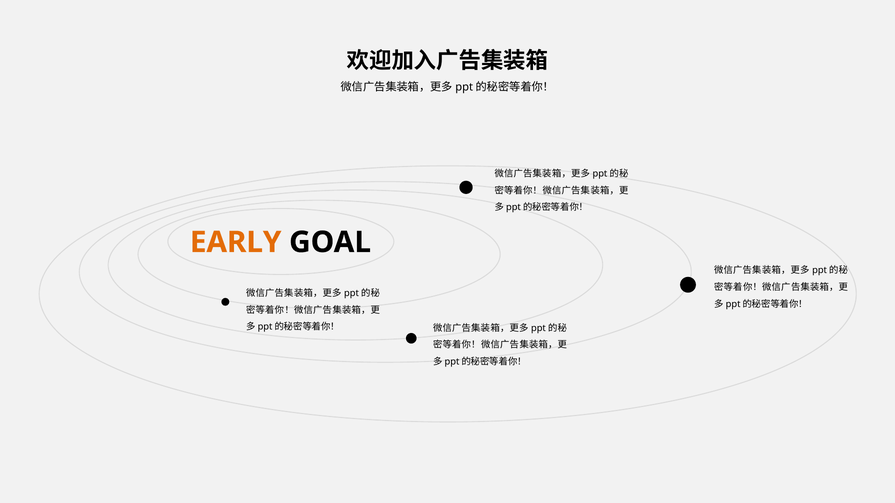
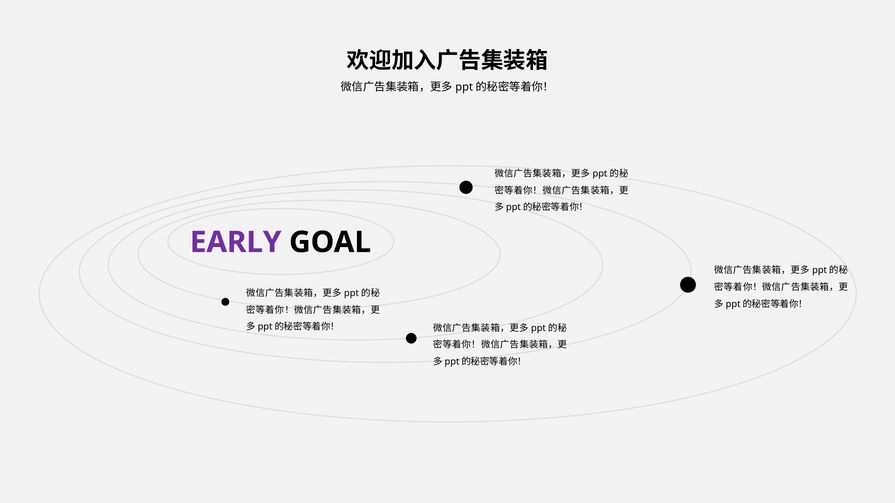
EARLY colour: orange -> purple (236, 242)
